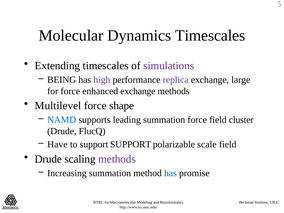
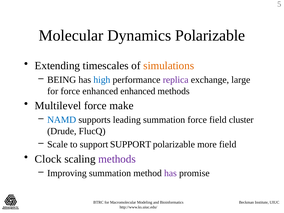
Dynamics Timescales: Timescales -> Polarizable (210, 35)
simulations colour: purple -> orange (169, 66)
high colour: purple -> blue (102, 80)
enhanced exchange: exchange -> enhanced (138, 91)
shape: shape -> make (122, 106)
Have: Have -> Scale (57, 144)
scale: scale -> more (207, 144)
Drude: Drude -> Clock (48, 159)
Increasing: Increasing -> Improving (67, 173)
has colour: blue -> purple (170, 173)
